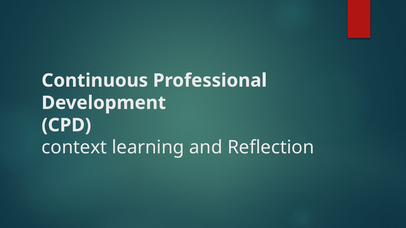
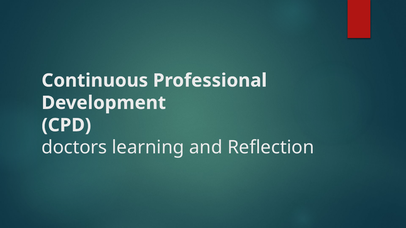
context: context -> doctors (74, 148)
